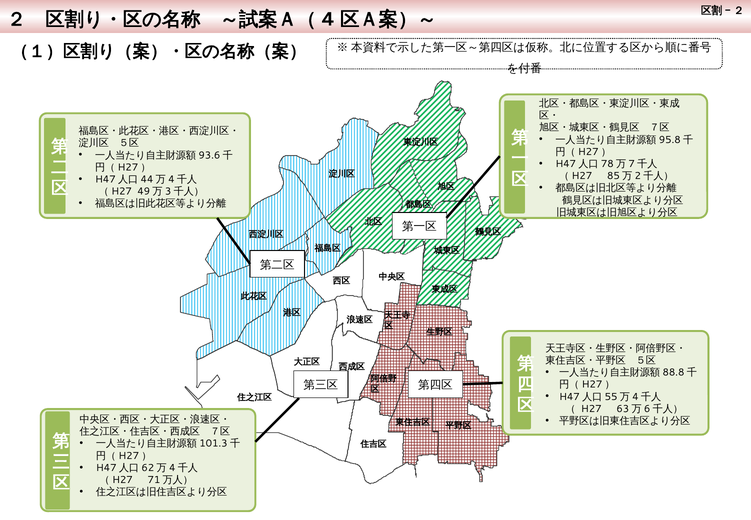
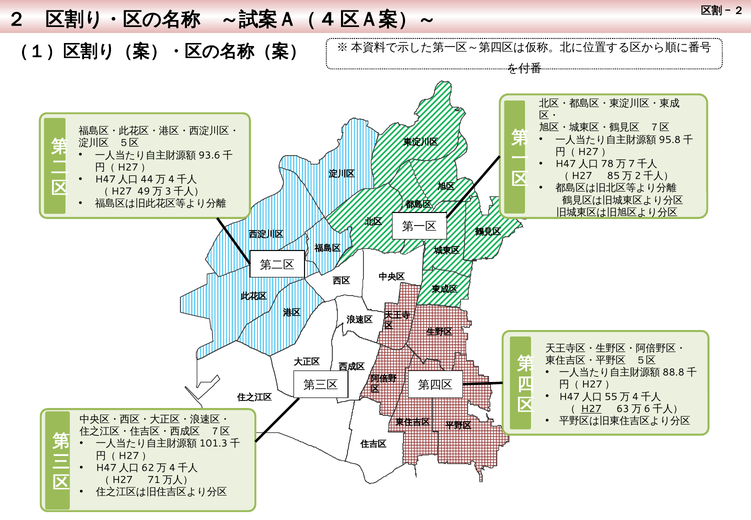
H27 underline: none -> present (591, 409)
